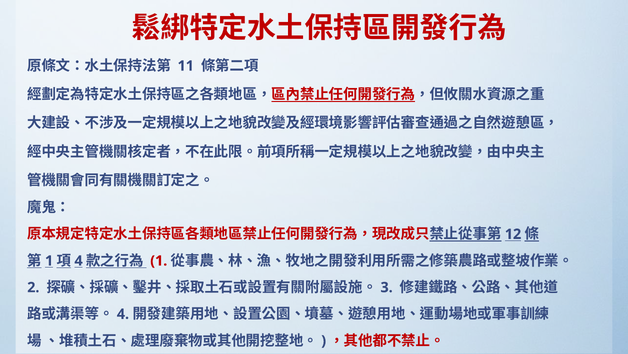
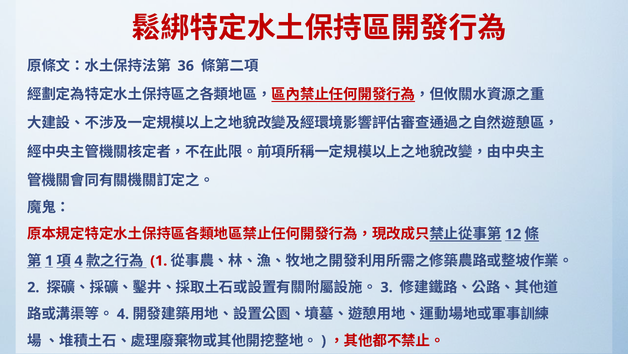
11: 11 -> 36 (186, 66)
